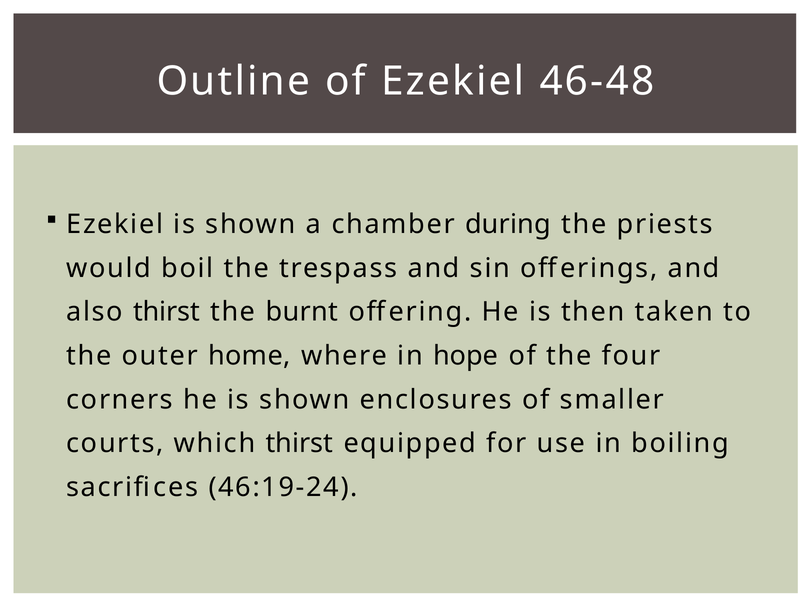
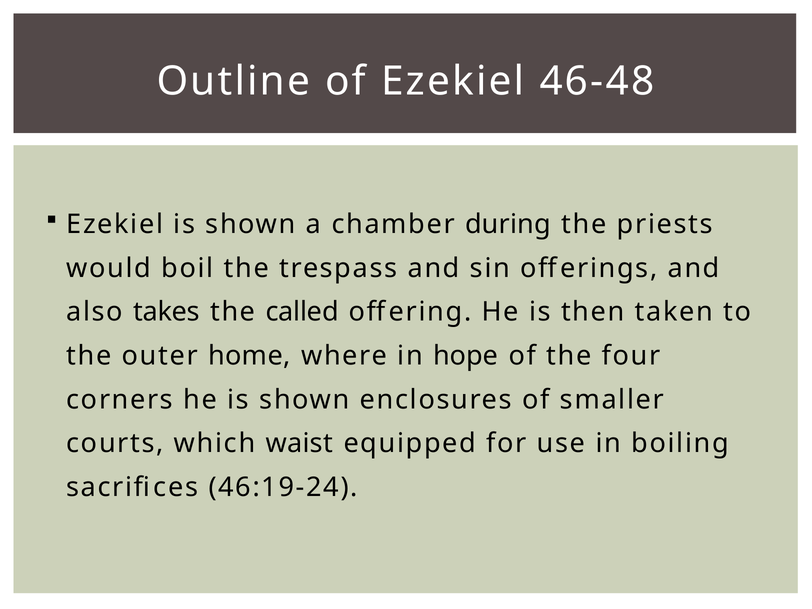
also thirst: thirst -> takes (167, 312)
burnt: burnt -> called (302, 312)
which thirst: thirst -> waist (299, 444)
